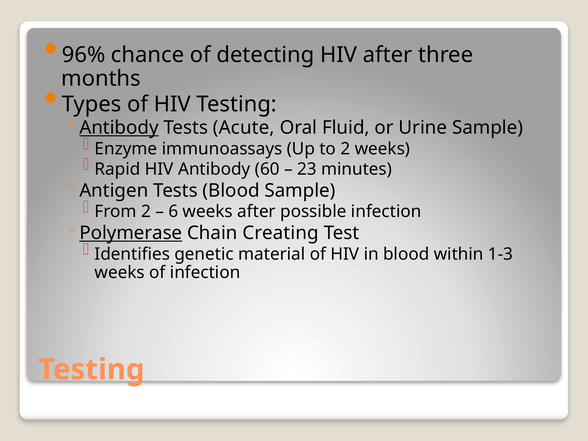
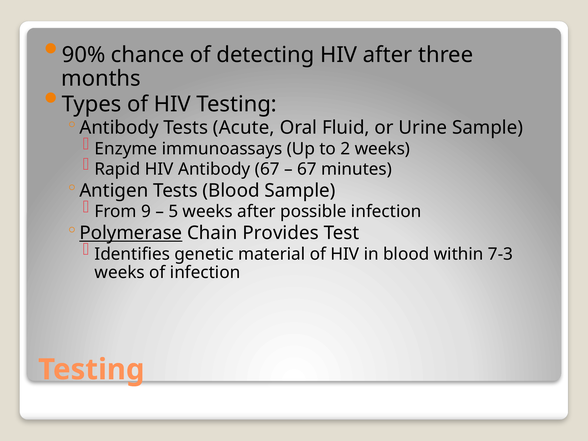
96%: 96% -> 90% (84, 55)
Antibody underline: present -> none (119, 128)
Antibody 60: 60 -> 67 (267, 169)
23: 23 -> 67 (307, 169)
From 2: 2 -> 9 (146, 212)
6: 6 -> 5 (173, 212)
Creating: Creating -> Provides (281, 233)
1-3: 1-3 -> 7-3 (500, 254)
